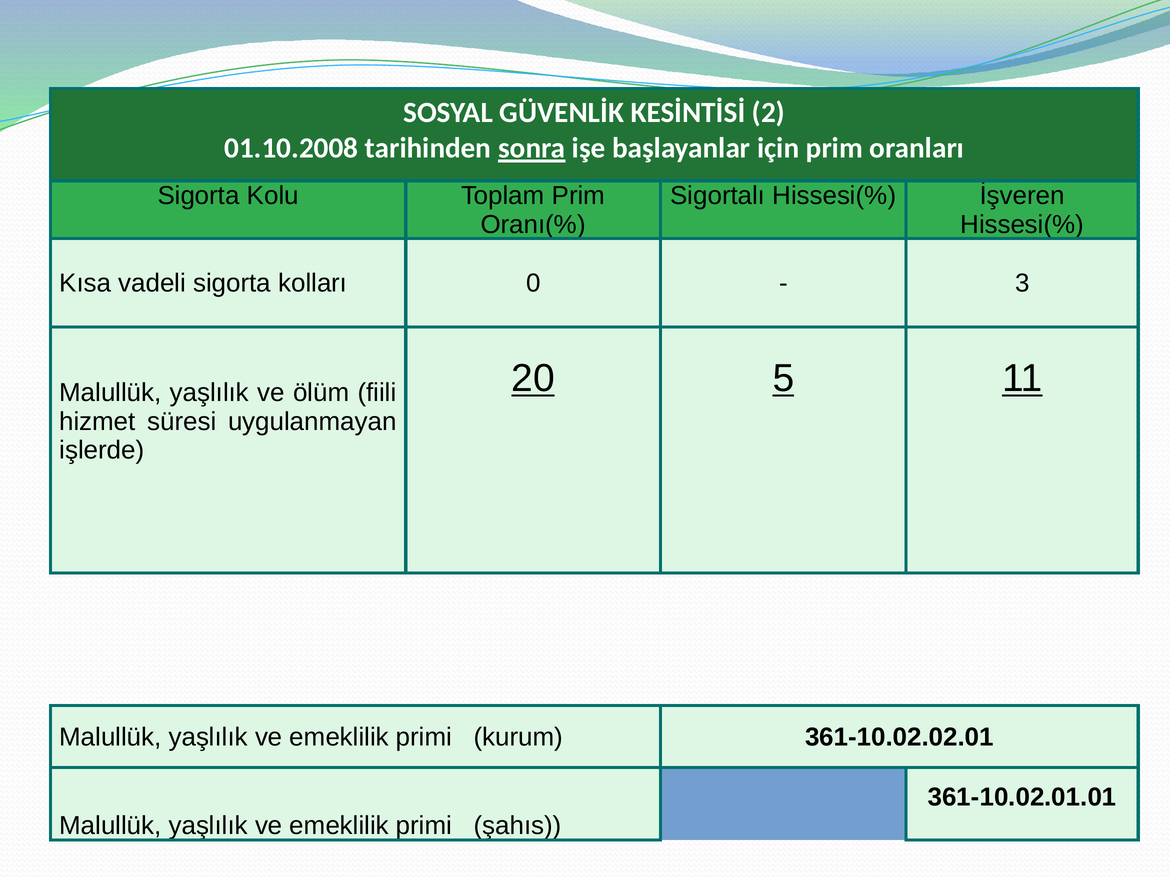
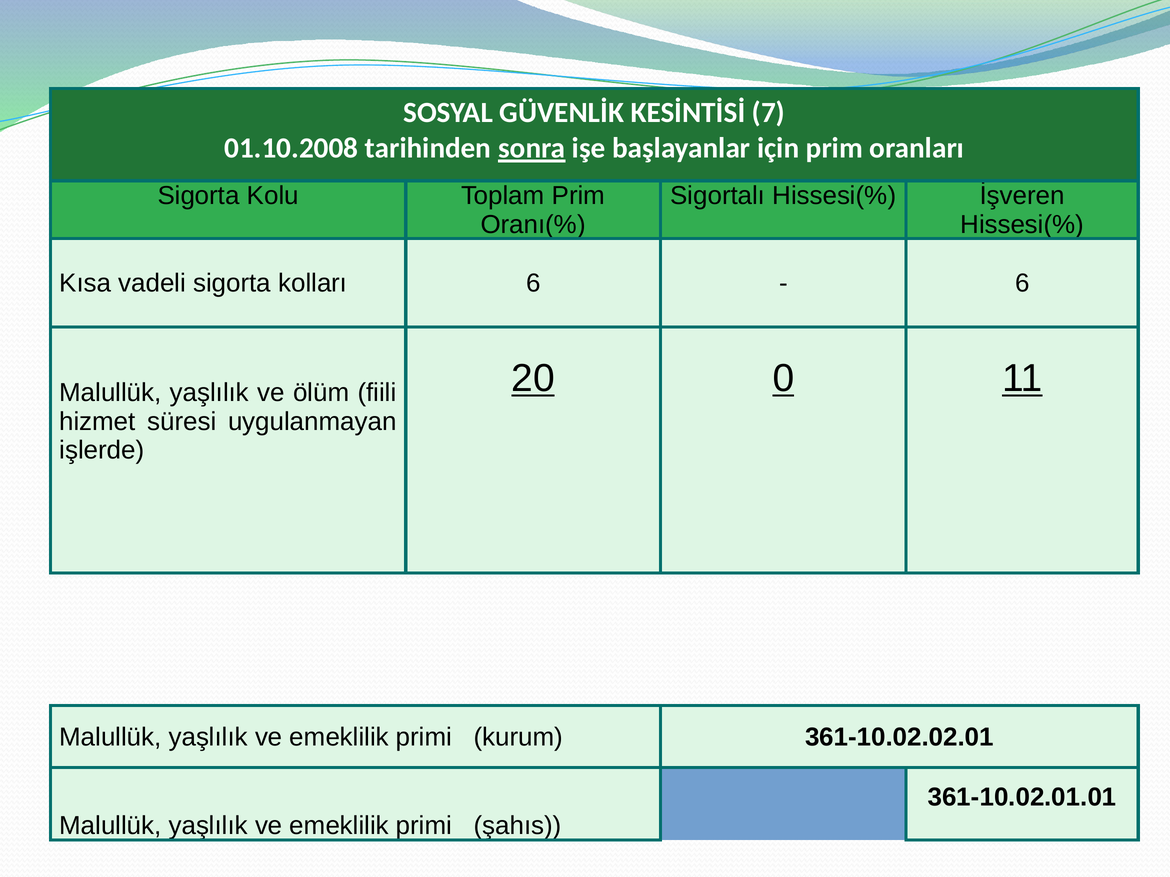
2: 2 -> 7 (768, 113)
kolları 0: 0 -> 6 (533, 283)
3: 3 -> 6 (1022, 283)
5: 5 -> 0 (783, 378)
